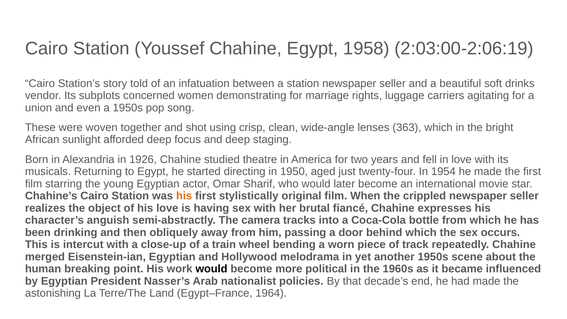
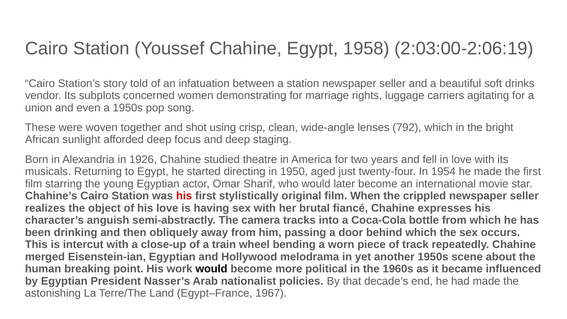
363: 363 -> 792 (407, 127)
his colour: orange -> red (184, 196)
1964: 1964 -> 1967 (271, 293)
